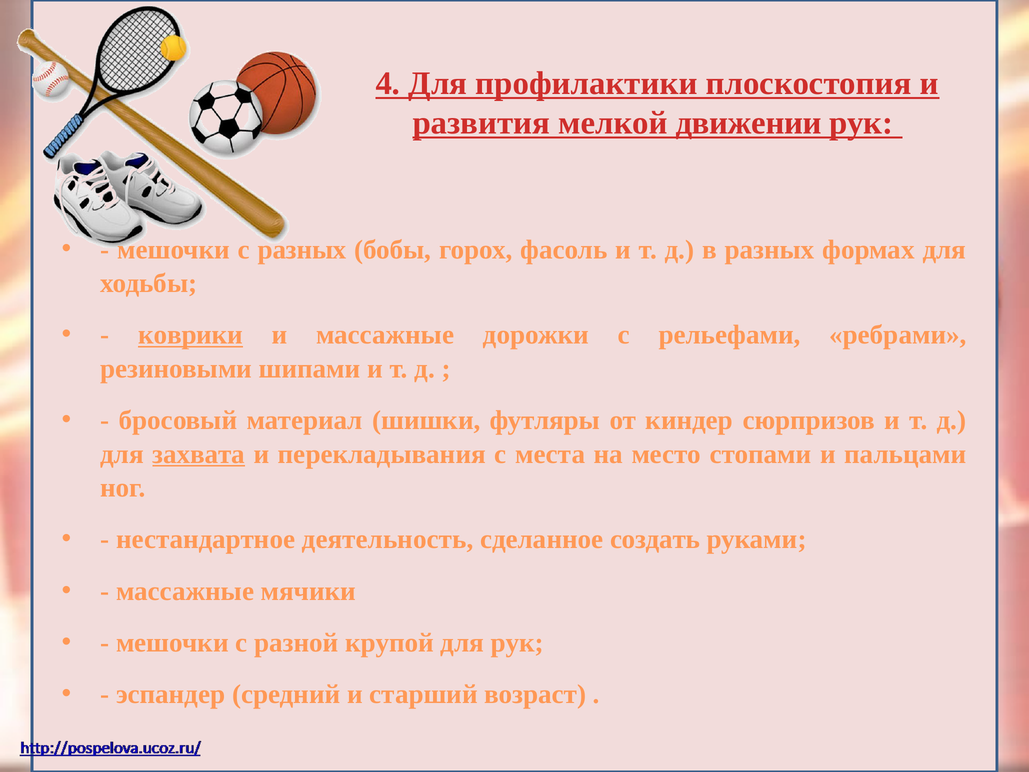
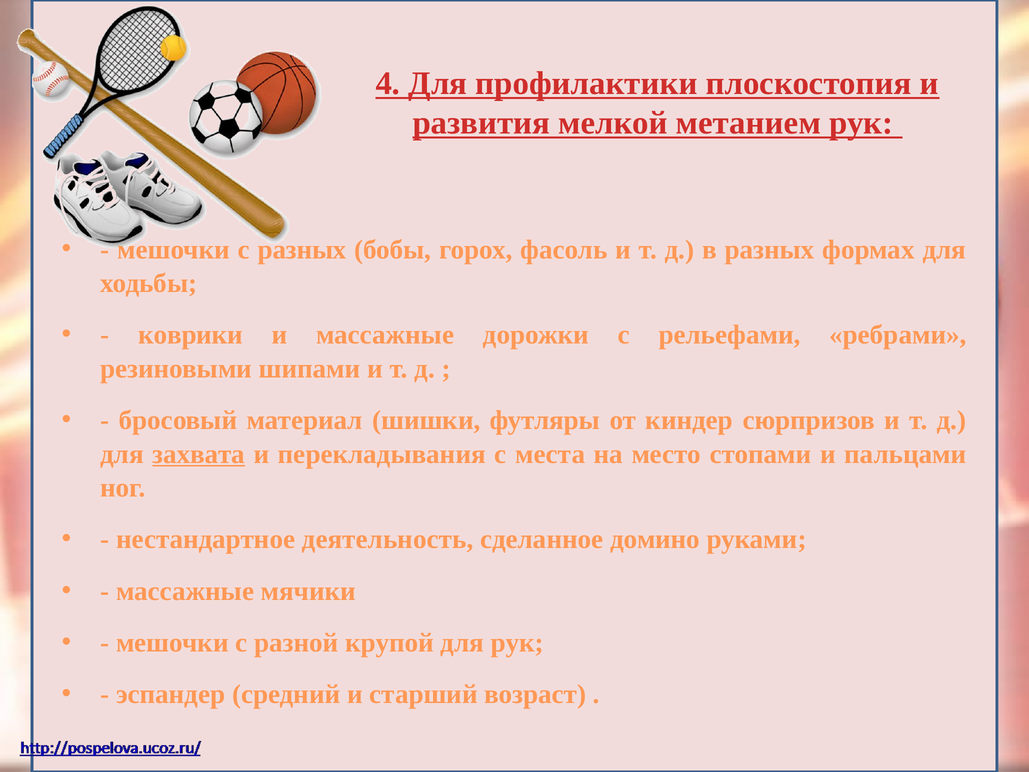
движении: движении -> метанием (748, 123)
коврики underline: present -> none (191, 335)
создать: создать -> домино (655, 539)
